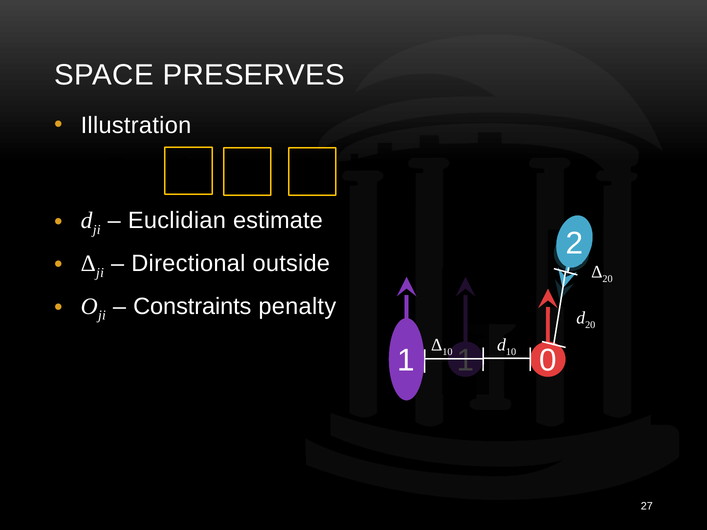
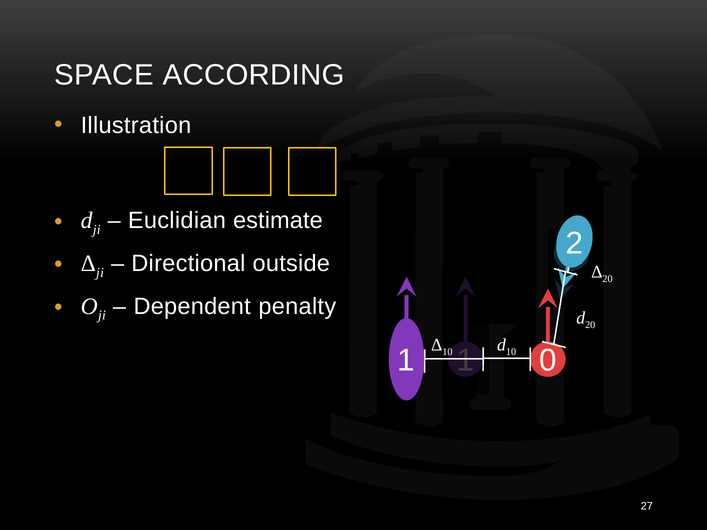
PRESERVES: PRESERVES -> ACCORDING (254, 75)
Constraints: Constraints -> Dependent (192, 306)
